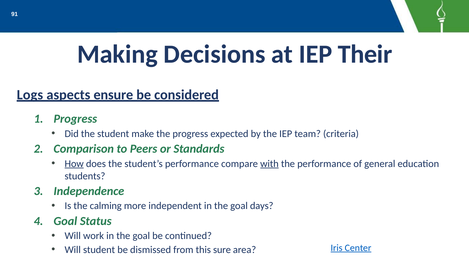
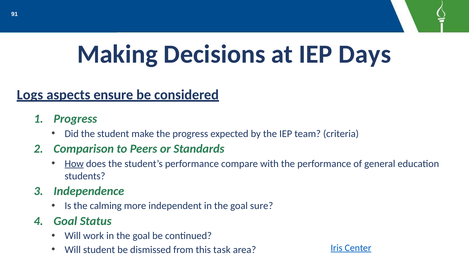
Their: Their -> Days (365, 54)
with underline: present -> none (269, 164)
days: days -> sure (262, 206)
sure: sure -> task (222, 249)
